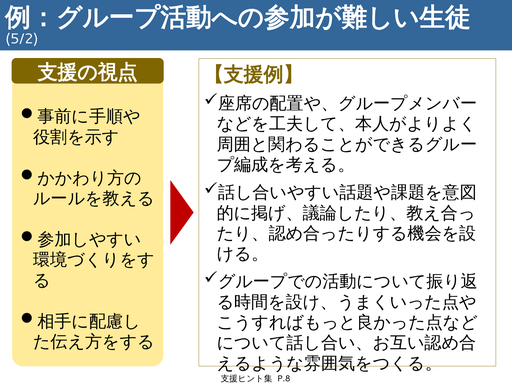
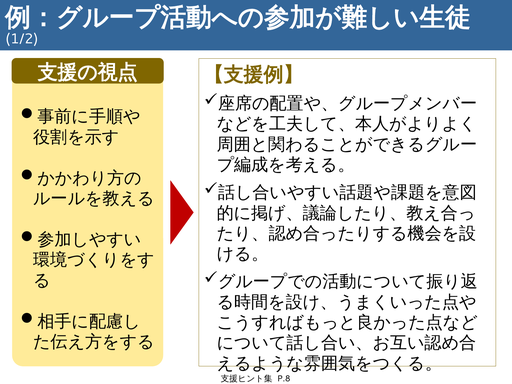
5/2: 5/2 -> 1/2 (22, 39)
